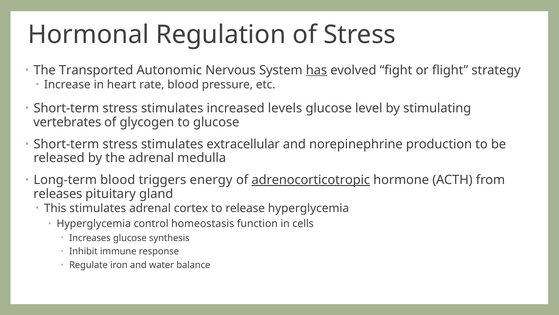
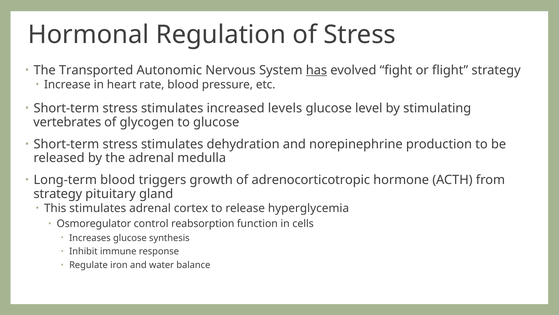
extracellular: extracellular -> dehydration (243, 144)
energy: energy -> growth (211, 180)
adrenocorticotropic underline: present -> none (311, 180)
releases: releases -> strategy (58, 193)
Hyperglycemia: Hyperglycemia -> Osmoregulator (94, 223)
homeostasis: homeostasis -> reabsorption (203, 223)
